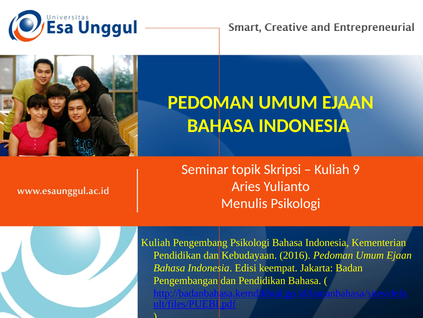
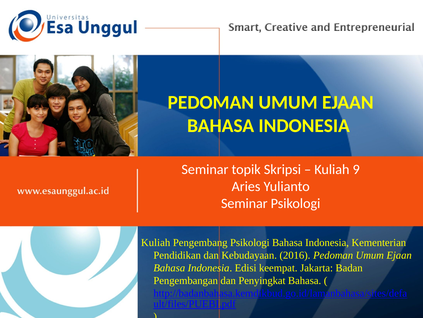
Menulis: Menulis -> Seminar (244, 203)
dan Pendidikan: Pendidikan -> Penyingkat (262, 280)
